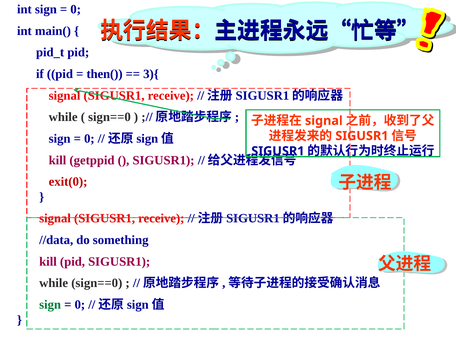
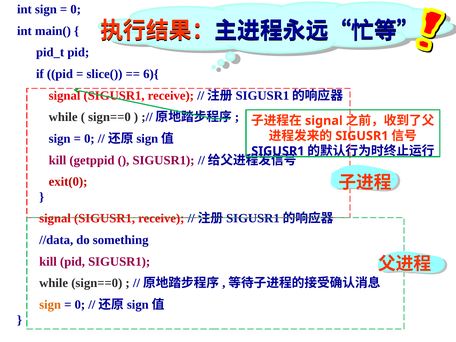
then(: then( -> slice( (104, 74)
3){: 3){ -> 6){ (151, 74)
sign colour: green -> orange (50, 305)
